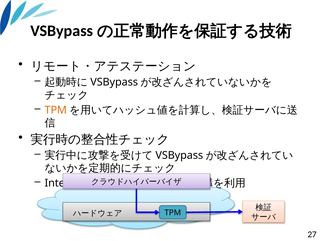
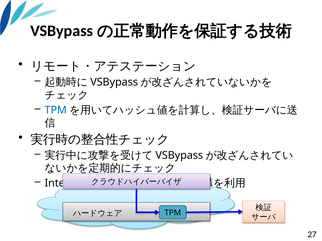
TPM colour: orange -> blue (56, 110)
